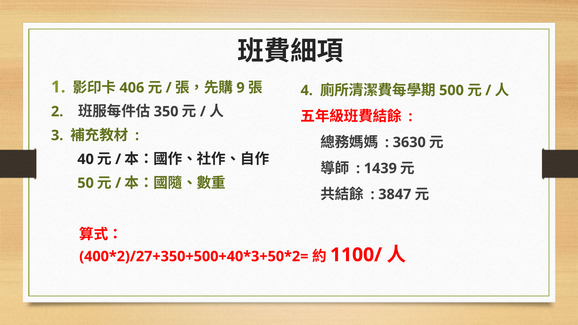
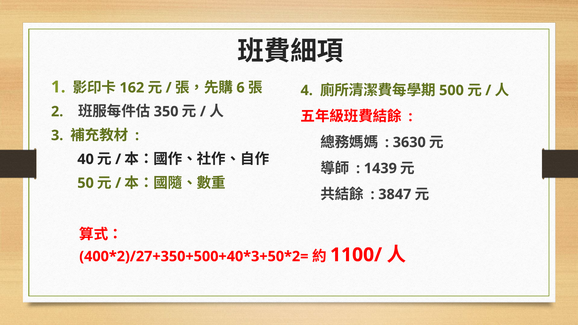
406: 406 -> 162 (132, 88)
9: 9 -> 6 (241, 88)
